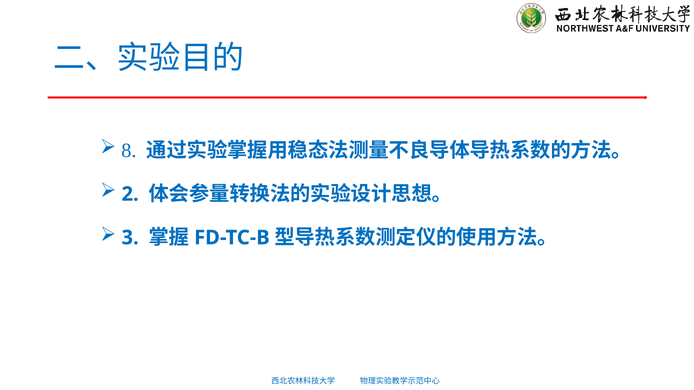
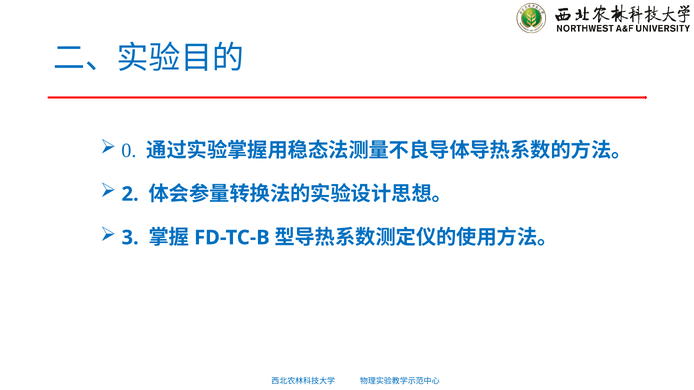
8: 8 -> 0 (129, 151)
